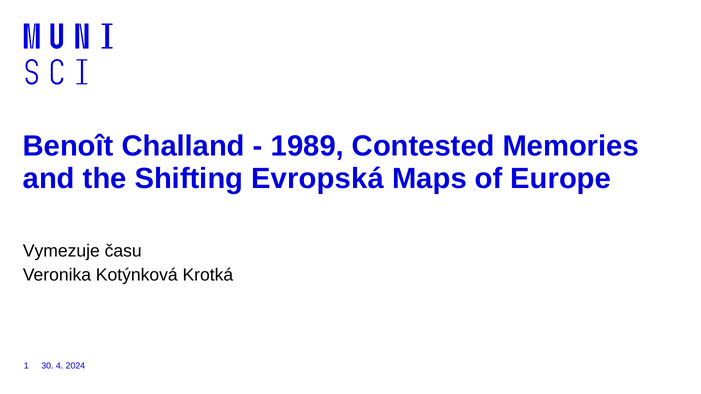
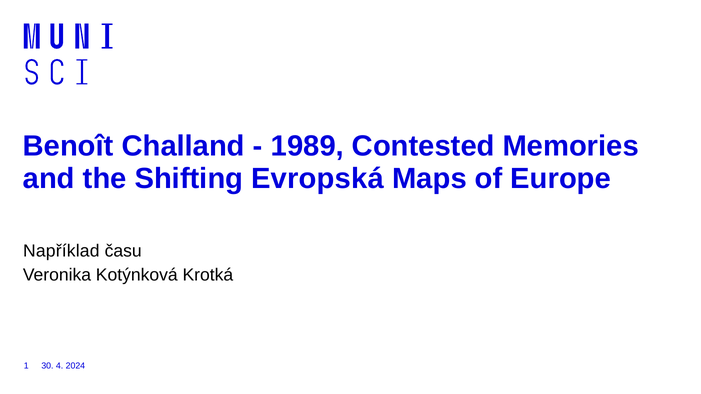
Vymezuje: Vymezuje -> Například (61, 251)
